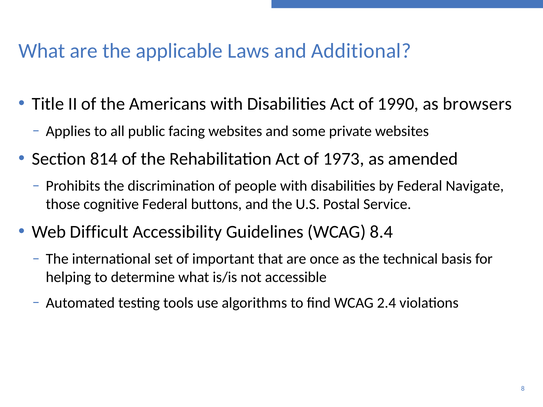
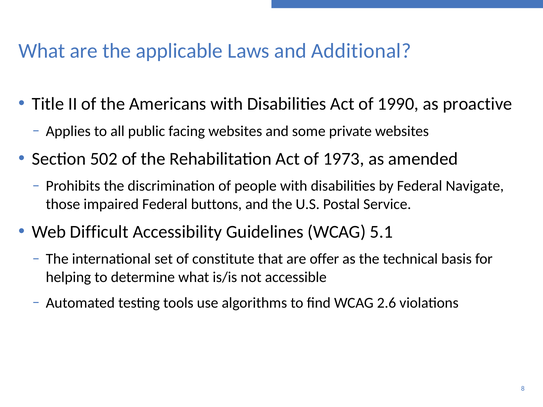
browsers: browsers -> proactive (478, 104)
814: 814 -> 502 (104, 159)
cognitive: cognitive -> impaired (111, 204)
8.4: 8.4 -> 5.1 (381, 232)
important: important -> constitute (223, 259)
once: once -> offer (324, 259)
2.4: 2.4 -> 2.6 (387, 303)
